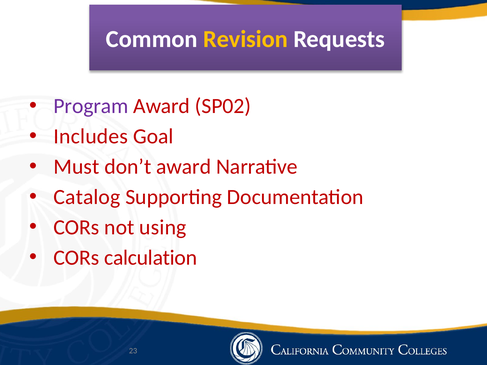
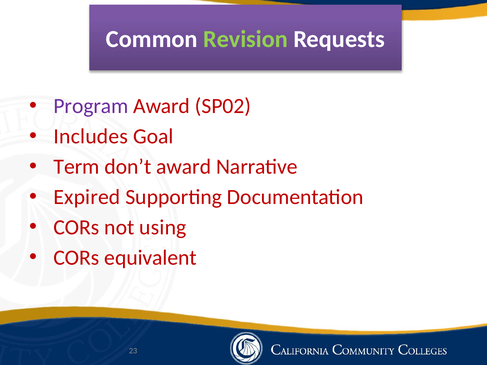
Revision colour: yellow -> light green (246, 39)
Must: Must -> Term (77, 167)
Catalog: Catalog -> Expired (87, 197)
calculation: calculation -> equivalent (151, 258)
